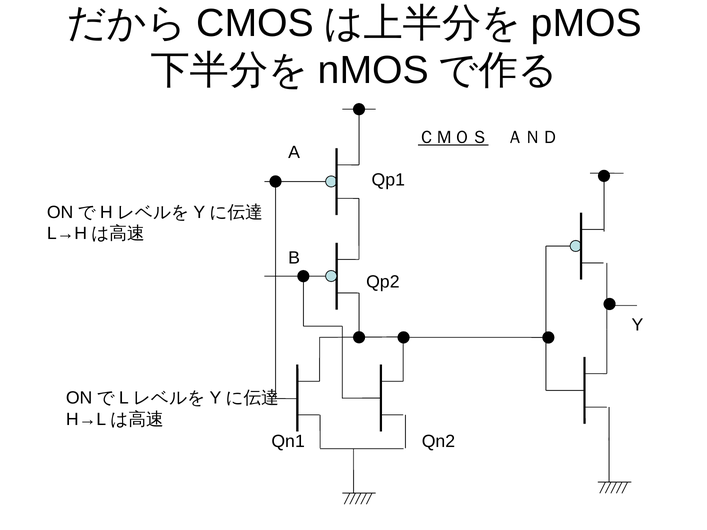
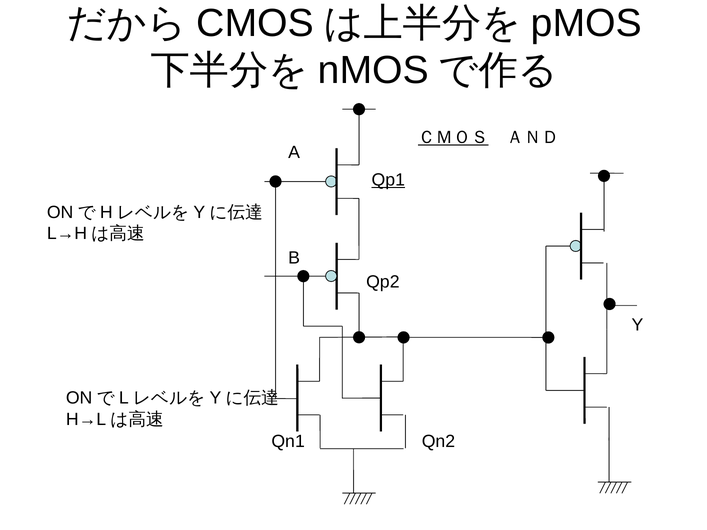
Qp1 underline: none -> present (388, 180)
